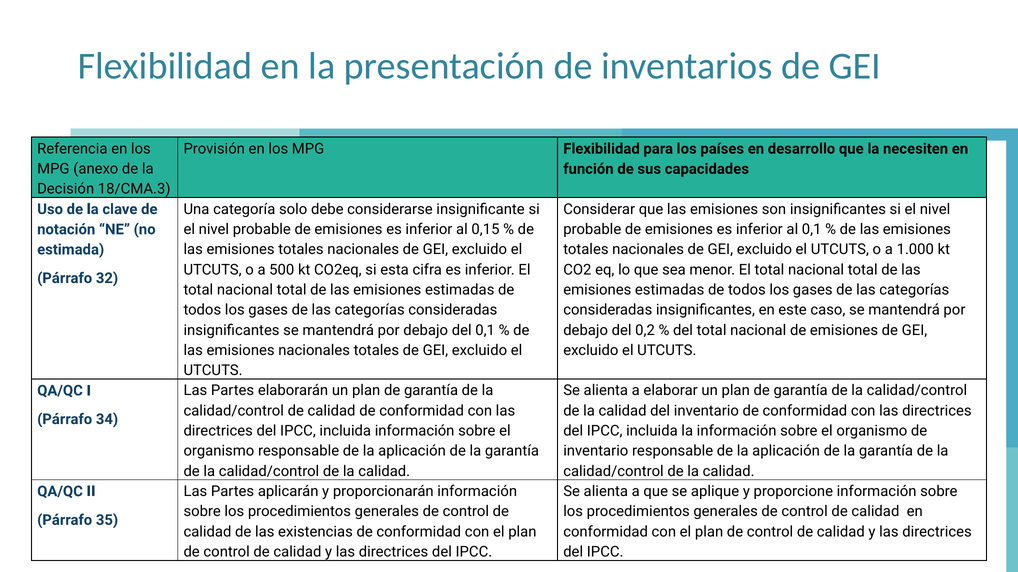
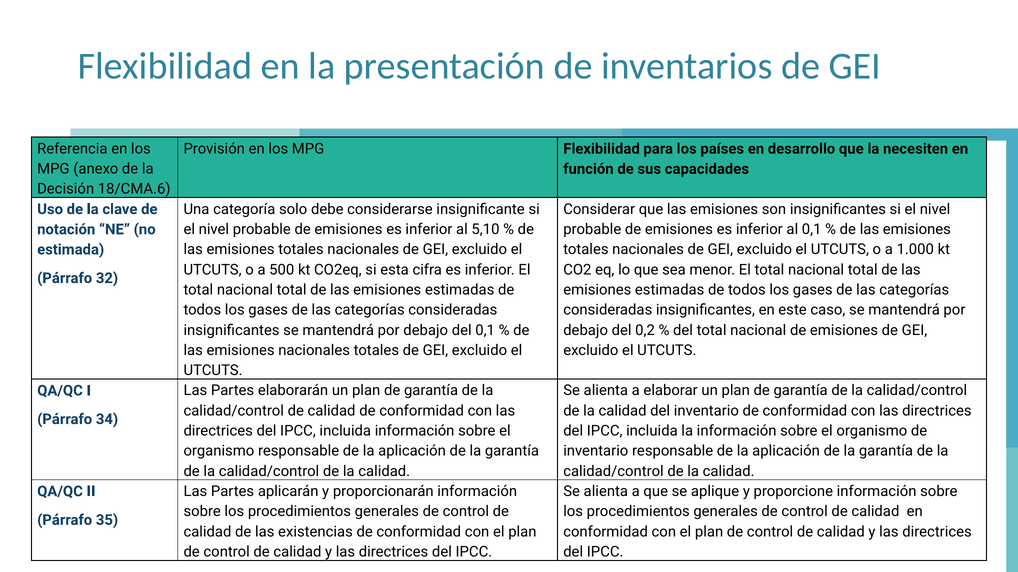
18/CMA.3: 18/CMA.3 -> 18/CMA.6 (134, 189)
0,15: 0,15 -> 5,10 (485, 230)
